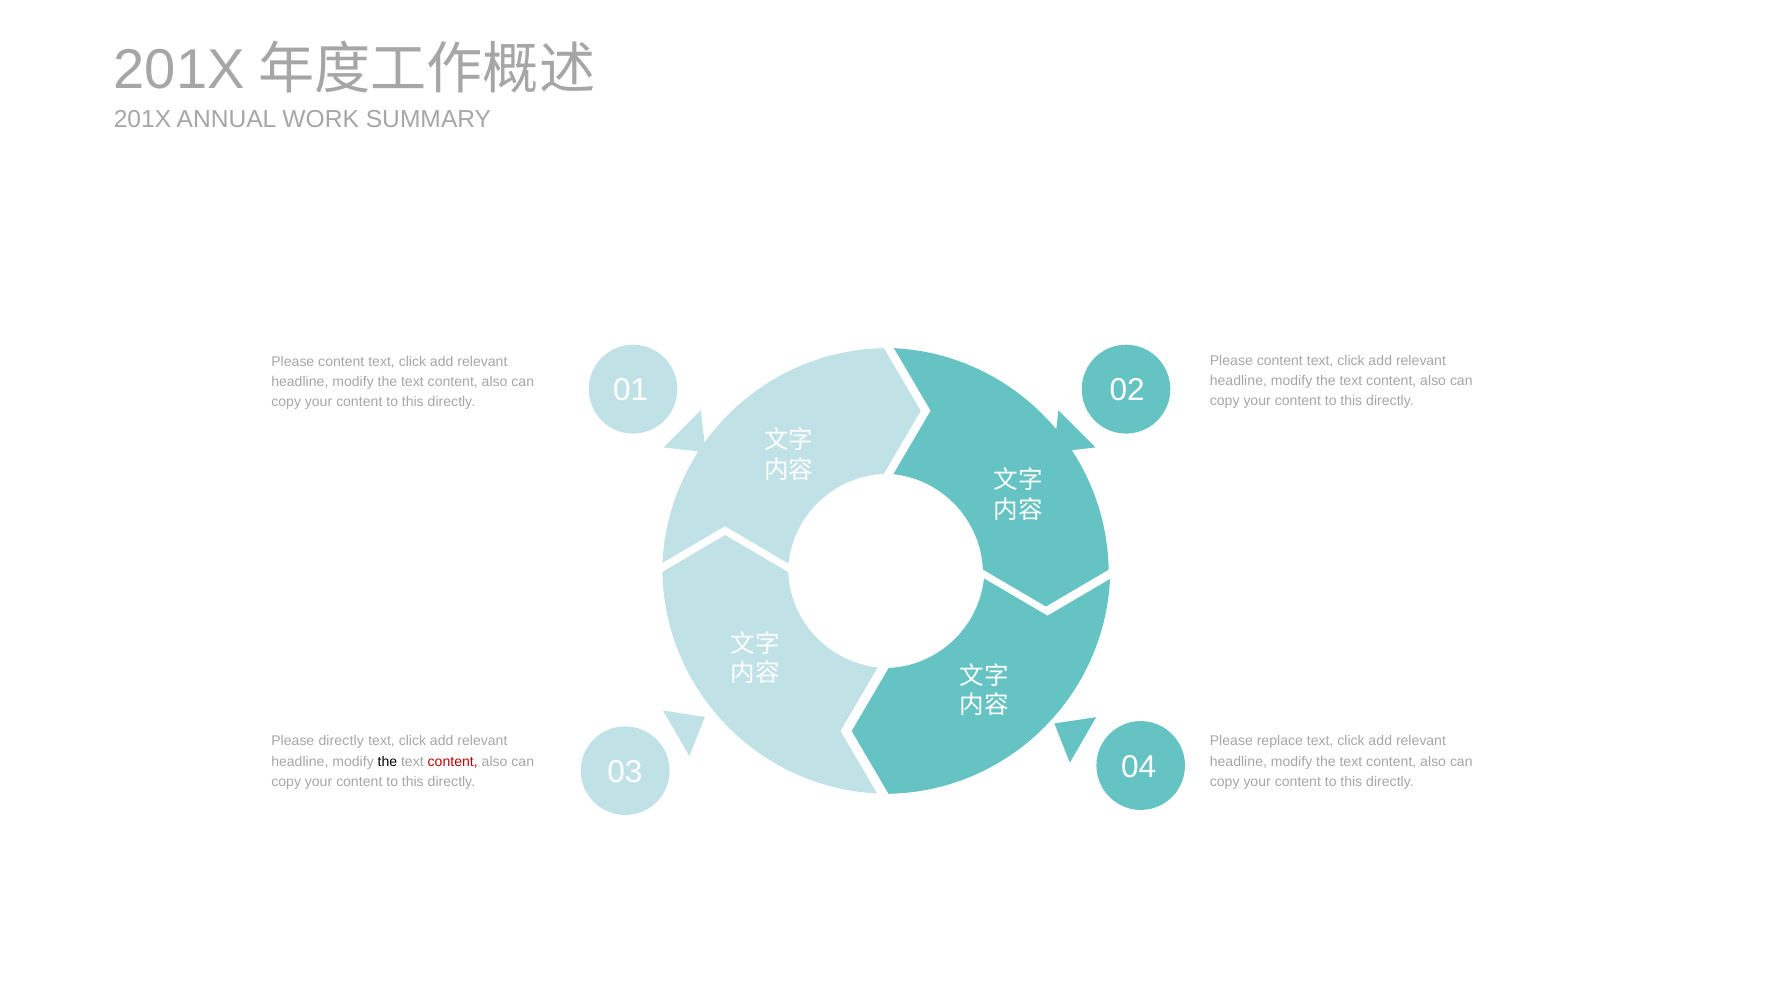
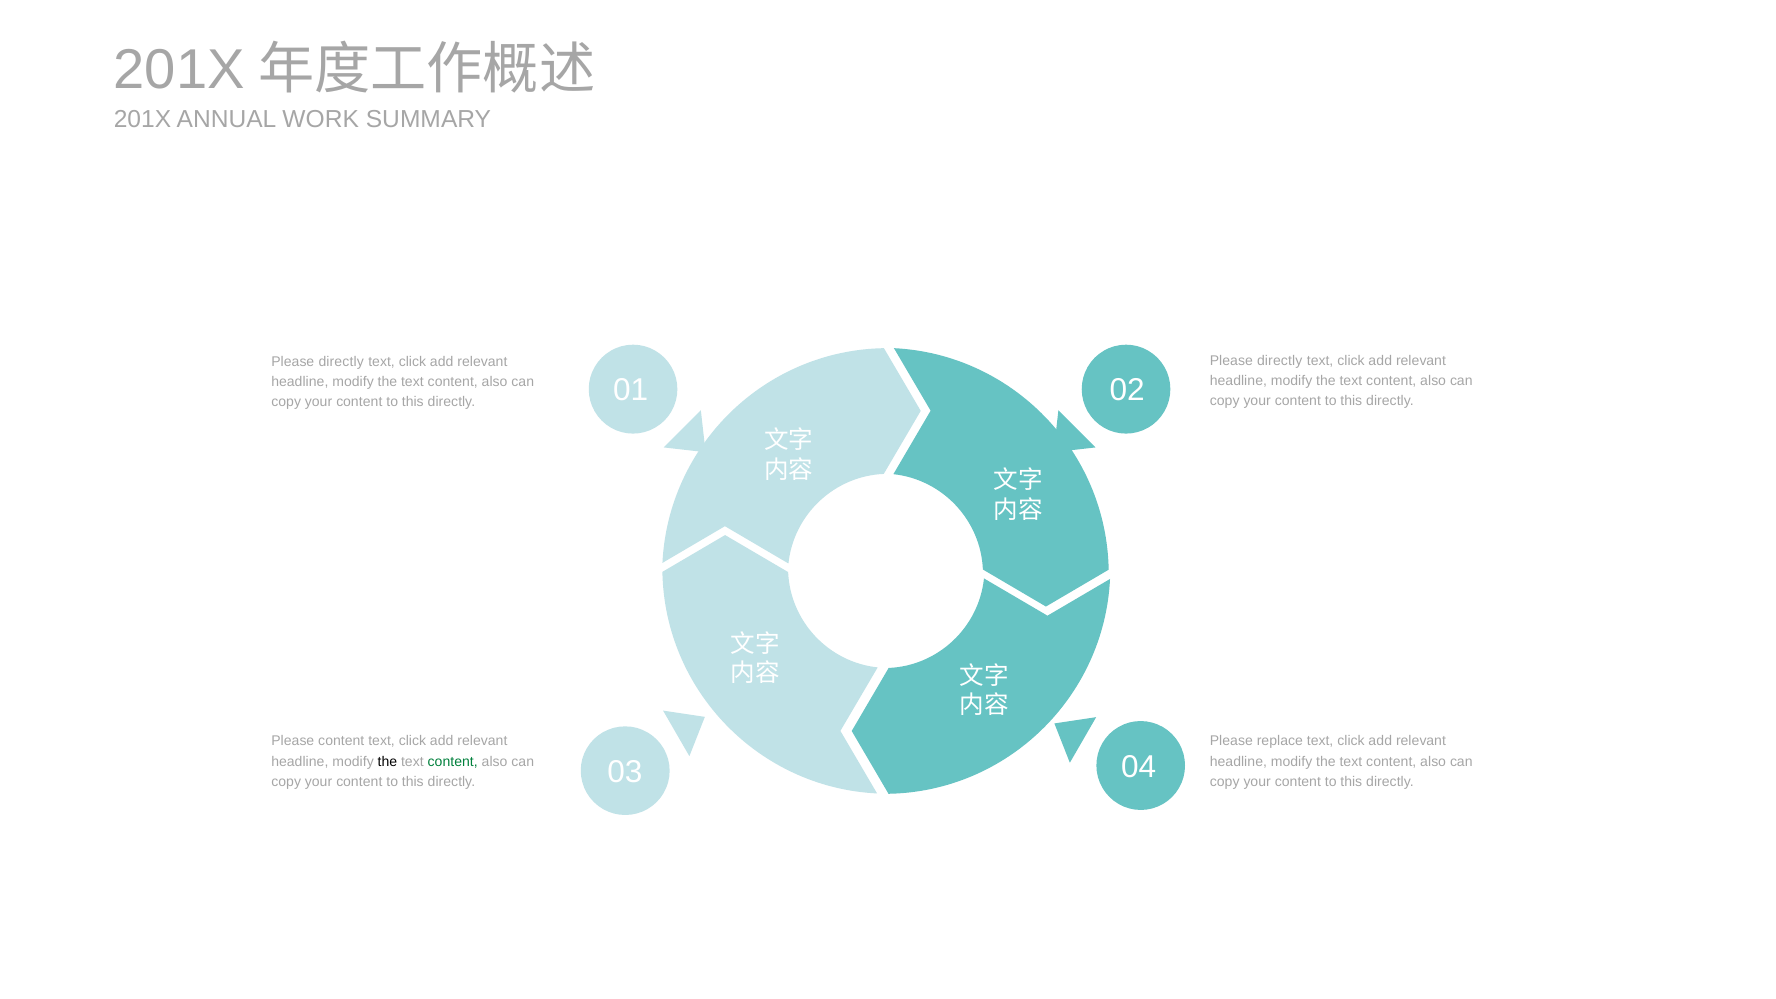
content: content -> directly (1280, 361)
content: content -> directly (341, 361)
Please directly: directly -> content (341, 741)
content colour: red -> green (453, 761)
